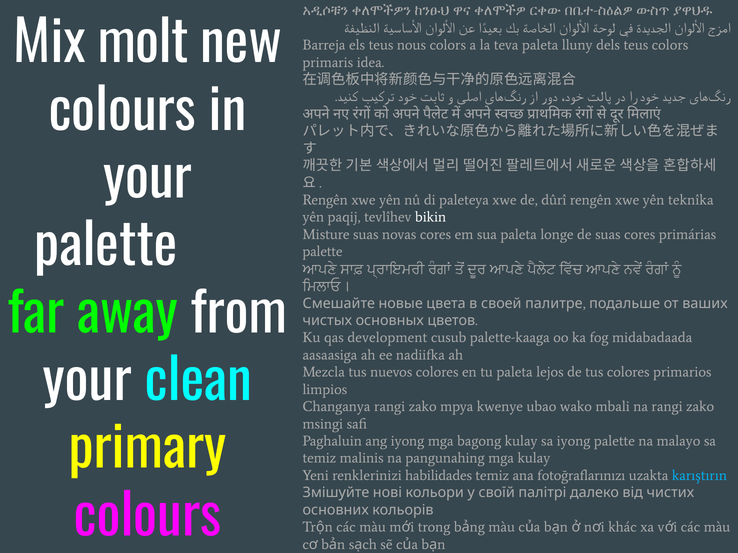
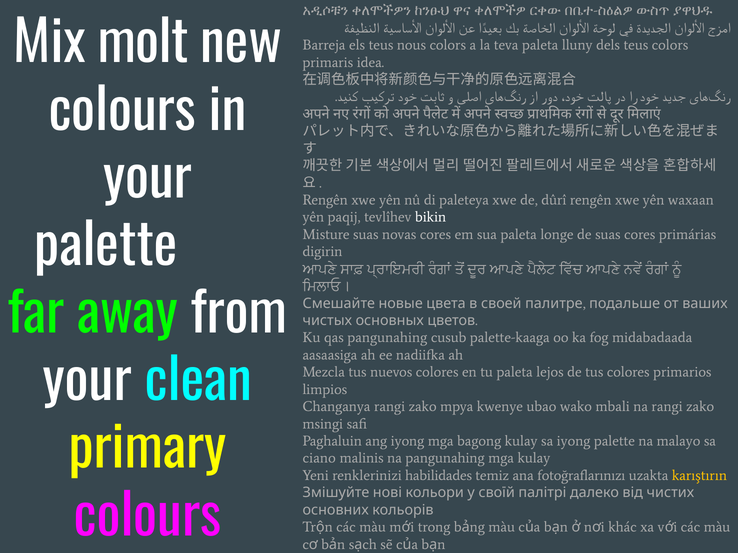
teknîka: teknîka -> waxaan (691, 200)
palette: palette -> digirin (322, 252)
qas development: development -> pangunahing (387, 338)
temiz: temiz -> ciano (319, 459)
karıştırın colour: light blue -> yellow (699, 476)
